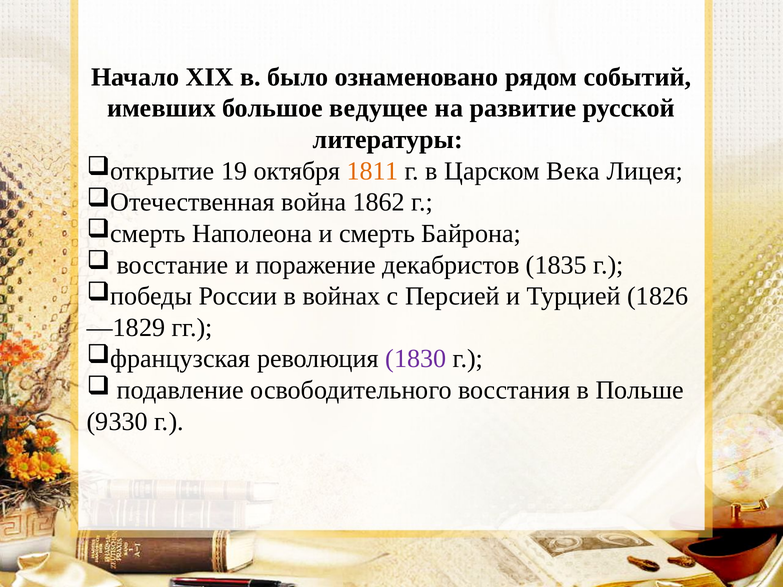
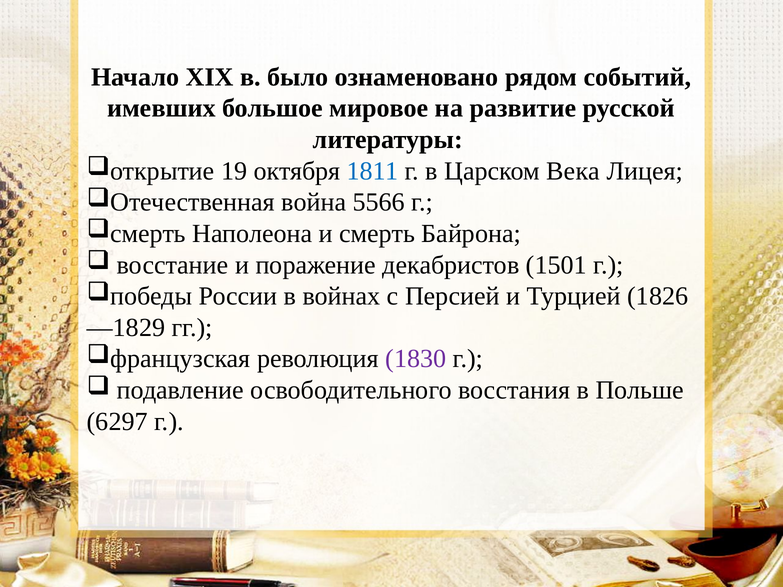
ведущее: ведущее -> мировое (379, 108)
1811 colour: orange -> blue (373, 171)
1862: 1862 -> 5566 (379, 202)
1835: 1835 -> 1501 (556, 265)
9330: 9330 -> 6297 (117, 422)
